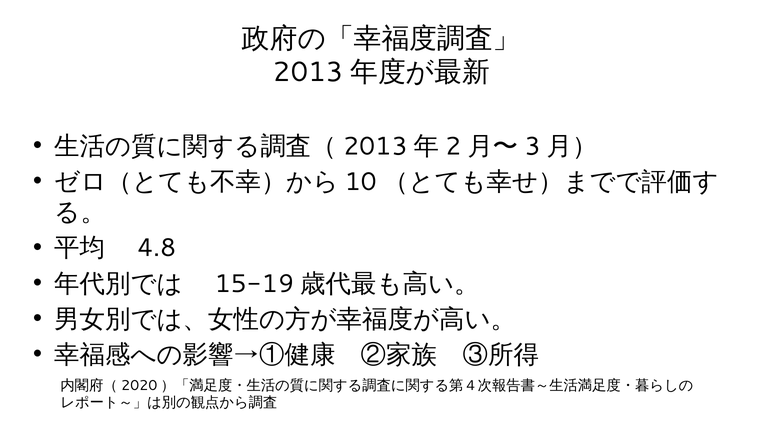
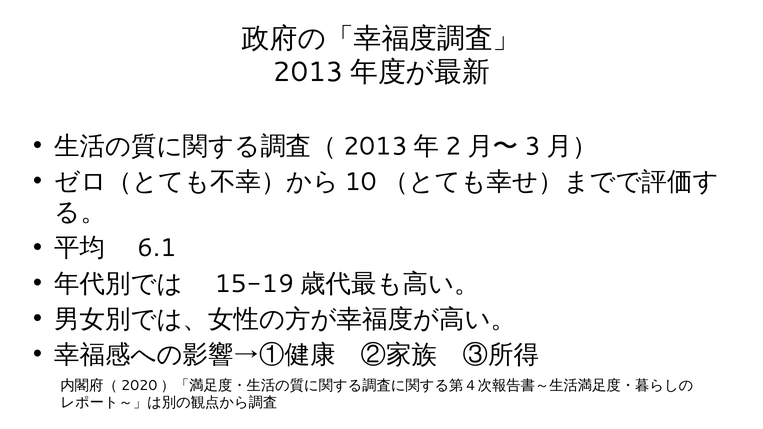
4.8: 4.8 -> 6.1 (157, 248)
